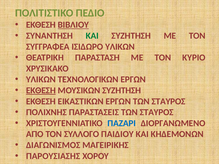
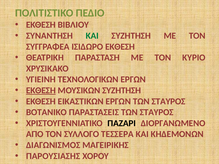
ΒΙΒΛΙΟΥ underline: present -> none (73, 25)
ΙΣΙΔΩΡΟ ΥΛΙΚΩΝ: ΥΛΙΚΩΝ -> ΕΚΘΕΣΗ (120, 47)
ΥΛΙΚΩΝ: ΥΛΙΚΩΝ -> ΥΓΙΕΙΝΗ (41, 80)
ΠΟΛΙΧΝΗΣ: ΠΟΛΙΧΝΗΣ -> ΒΟΤΑΝΙΚΟ (46, 112)
ΠΑΖΑΡΙ colour: blue -> black (122, 123)
ΠΑΙΔΙΟΥ: ΠΑΙΔΙΟΥ -> ΤΕΣΣΕΡΑ (117, 134)
